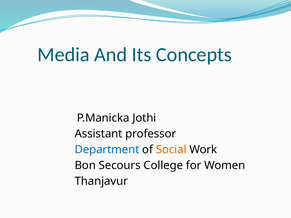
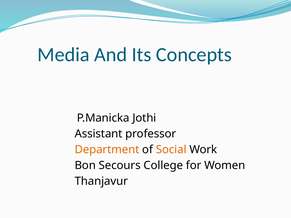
Department colour: blue -> orange (107, 150)
